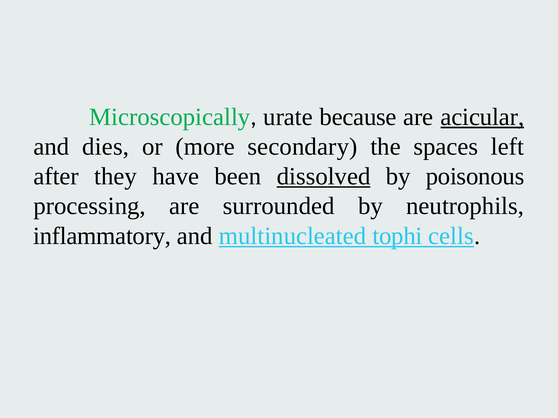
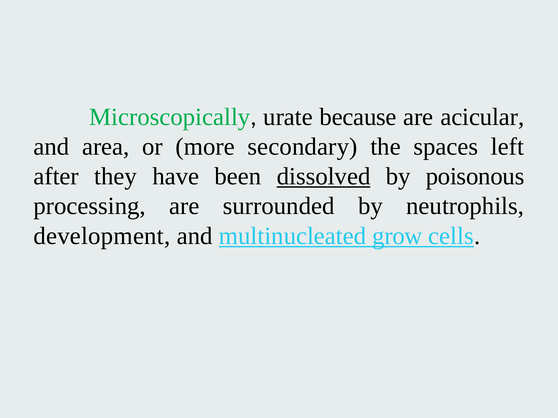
acicular underline: present -> none (482, 117)
dies: dies -> area (106, 147)
inflammatory: inflammatory -> development (102, 236)
tophi: tophi -> grow (397, 236)
